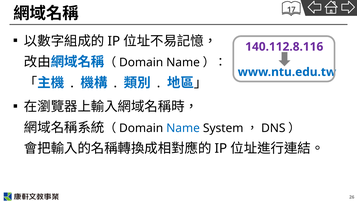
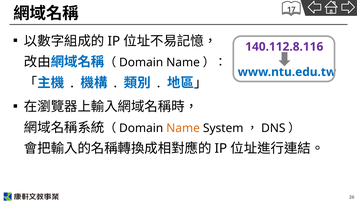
Name colour: blue -> orange (183, 128)
